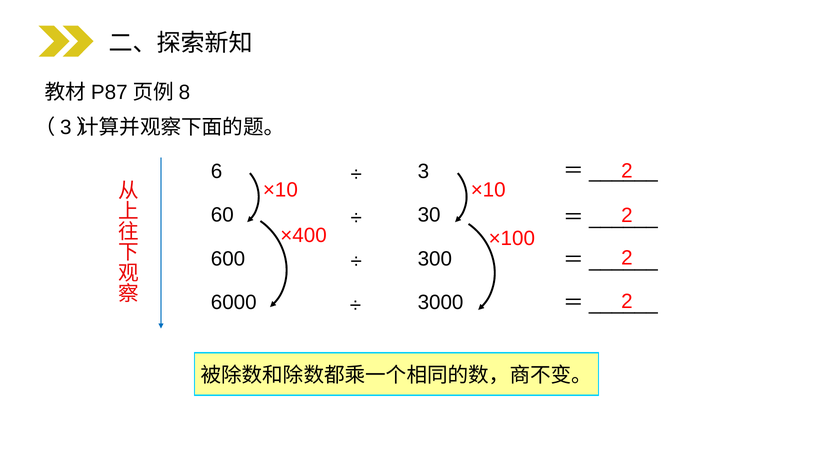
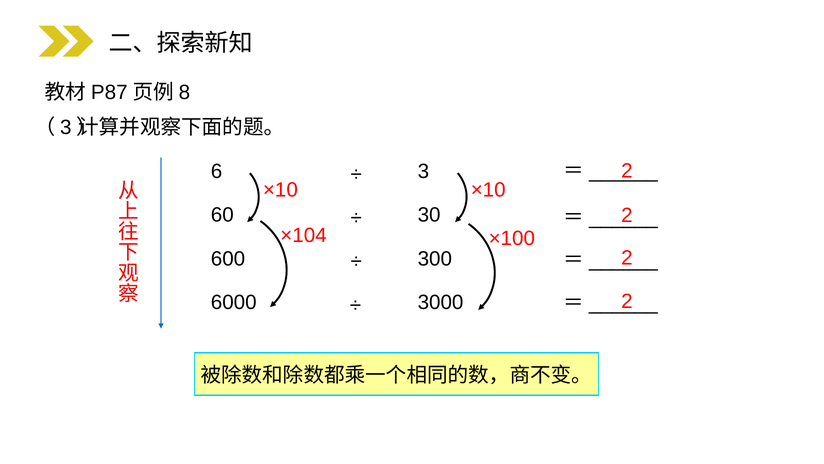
×400: ×400 -> ×104 (304, 235)
